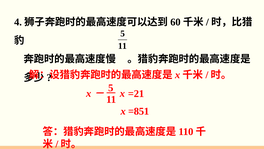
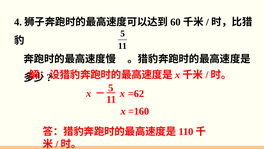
=21: =21 -> =62 (136, 93)
=851: =851 -> =160 (139, 111)
